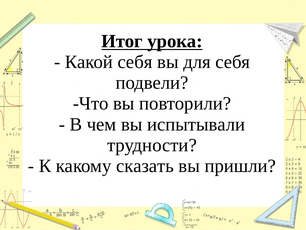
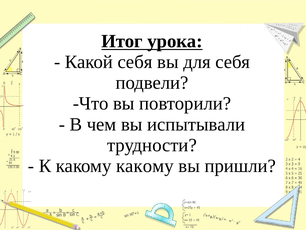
какому сказать: сказать -> какому (145, 165)
